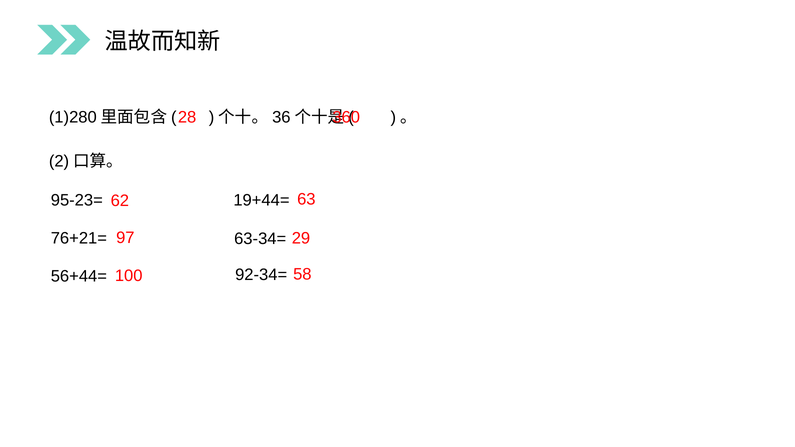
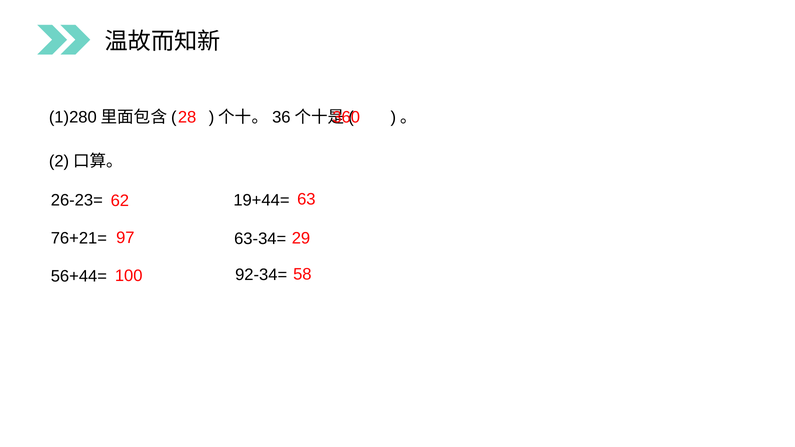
95-23=: 95-23= -> 26-23= (77, 201)
